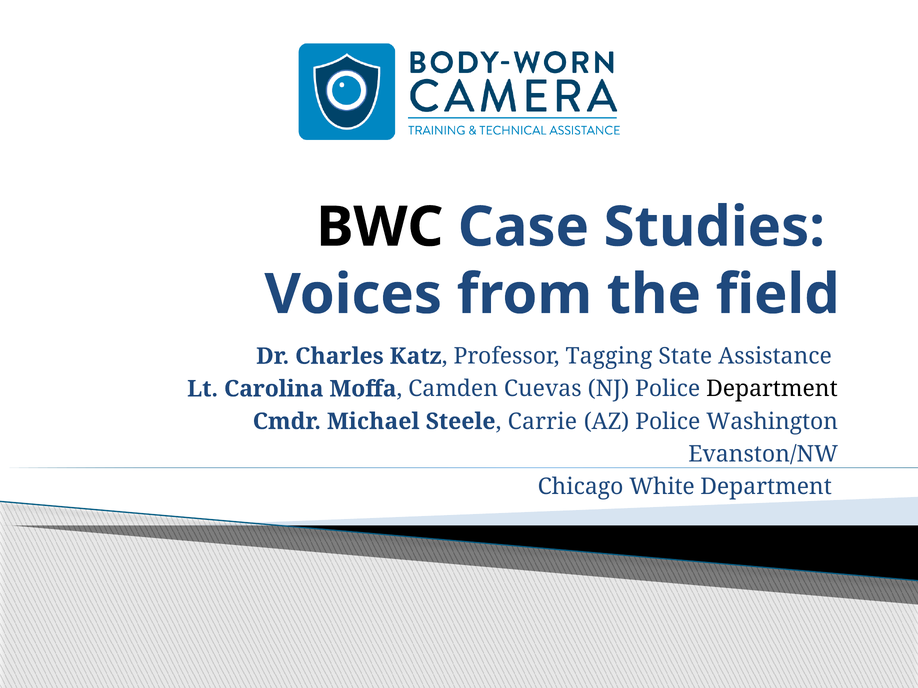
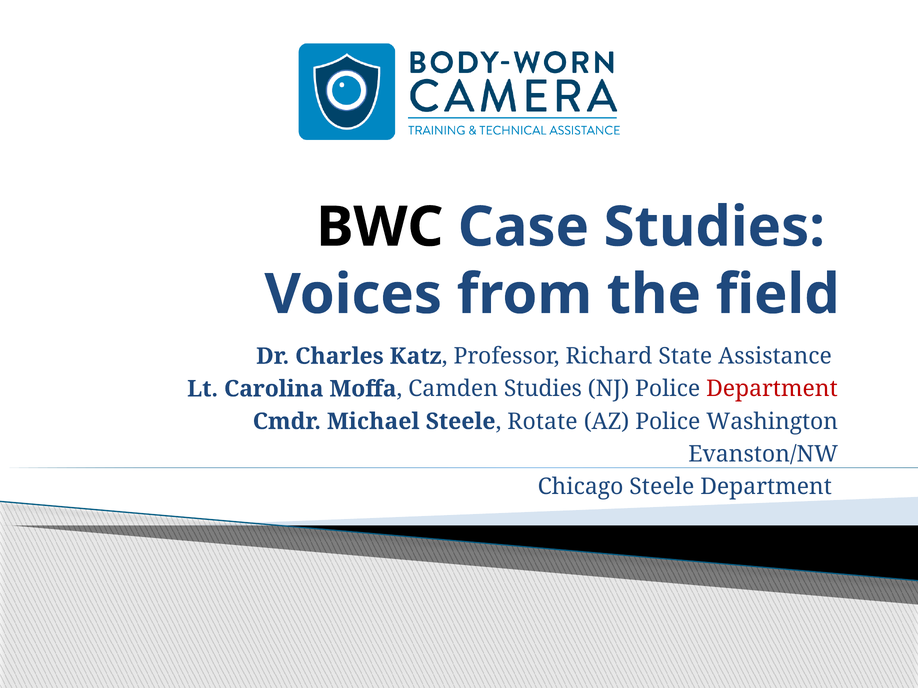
Tagging: Tagging -> Richard (609, 356)
Camden Cuevas: Cuevas -> Studies (543, 389)
Department colour: black -> red (772, 389)
Carrie: Carrie -> Rotate (542, 422)
Chicago White: White -> Steele (662, 487)
